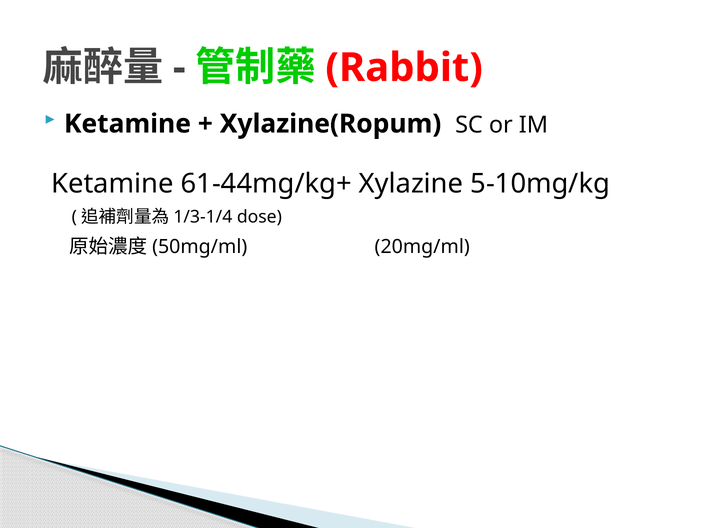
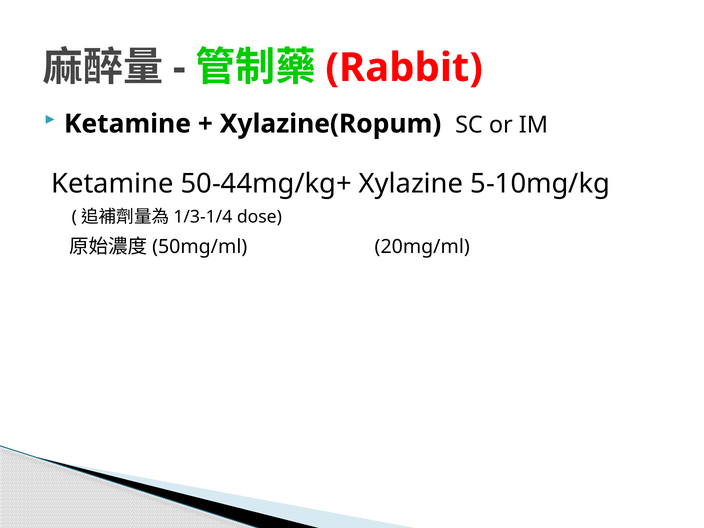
61-44mg/kg+: 61-44mg/kg+ -> 50-44mg/kg+ (266, 184)
